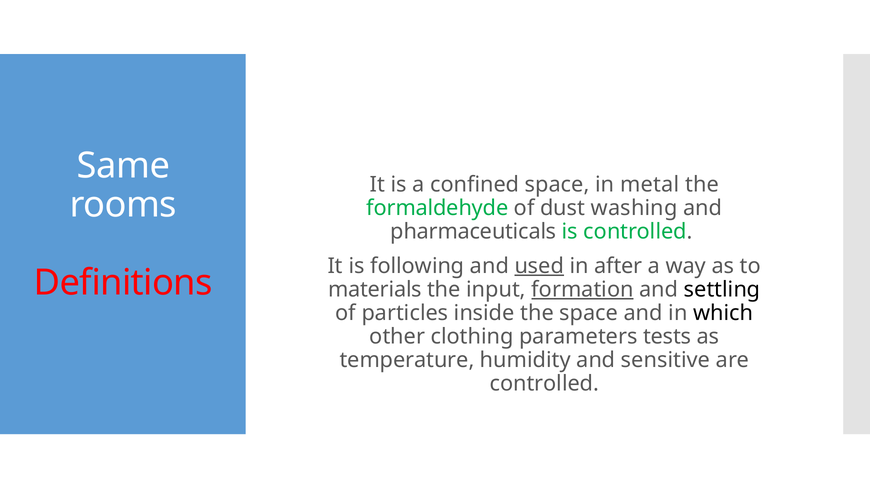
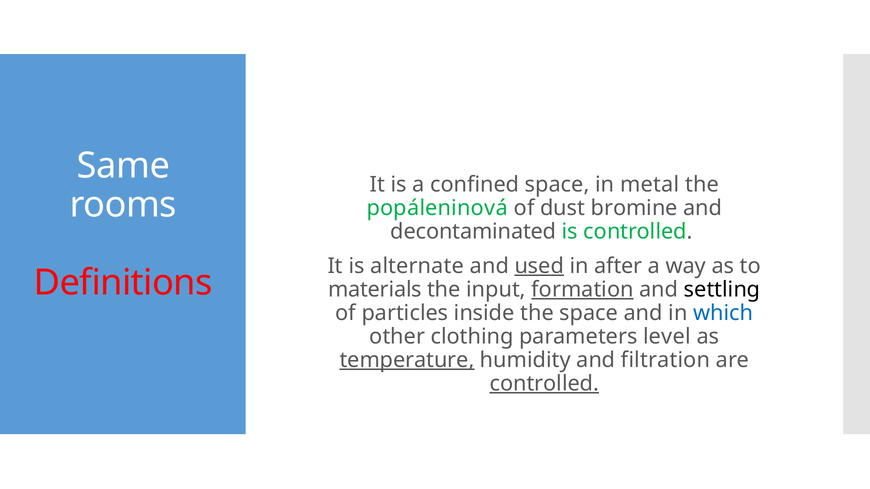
formaldehyde: formaldehyde -> popáleninová (437, 208)
washing: washing -> bromine (634, 208)
pharmaceuticals: pharmaceuticals -> decontaminated (473, 232)
following: following -> alternate (417, 266)
which colour: black -> blue (723, 313)
tests: tests -> level (667, 337)
temperature underline: none -> present (407, 360)
sensitive: sensitive -> filtration (666, 360)
controlled underline: none -> present (544, 384)
